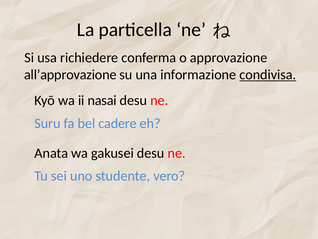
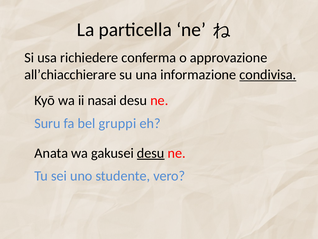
all’approvazione: all’approvazione -> all’chiacchierare (70, 75)
cadere: cadere -> gruppi (117, 123)
desu underline: none -> present (151, 153)
